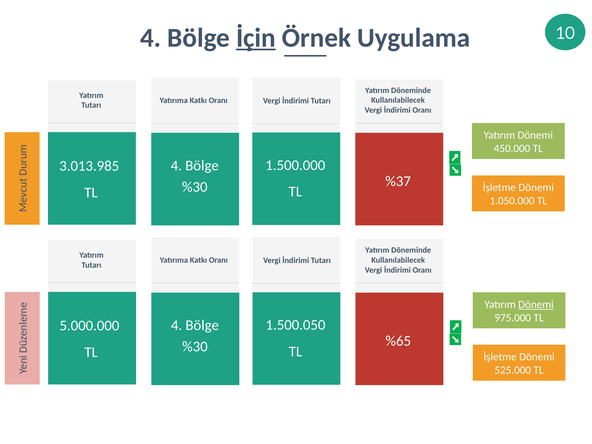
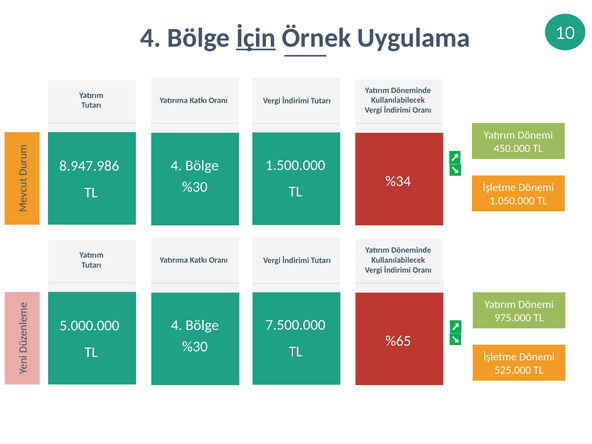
3.013.985: 3.013.985 -> 8.947.986 (89, 166)
%37: %37 -> %34 (398, 181)
Dönemi underline: present -> none (536, 304)
1.500.050: 1.500.050 -> 7.500.000 (295, 325)
